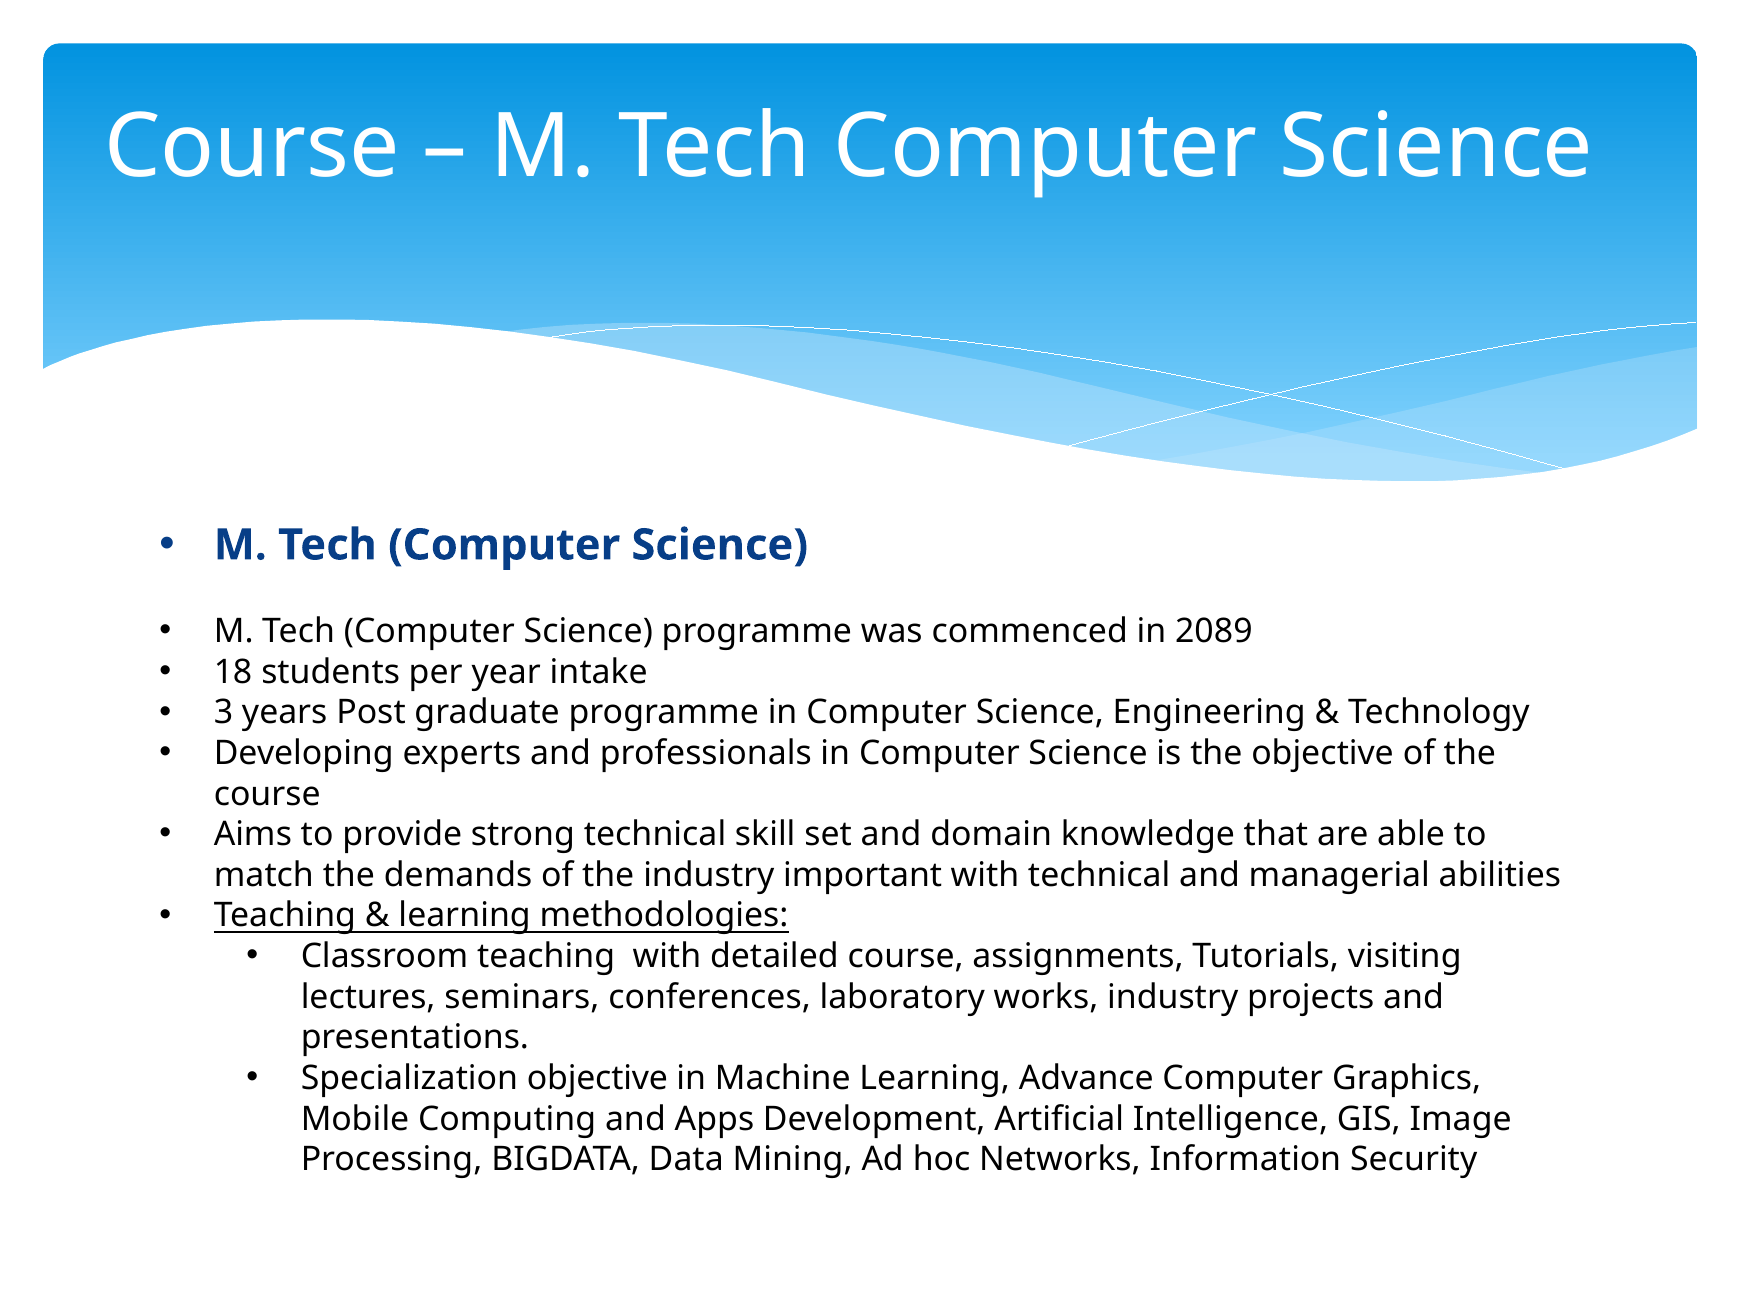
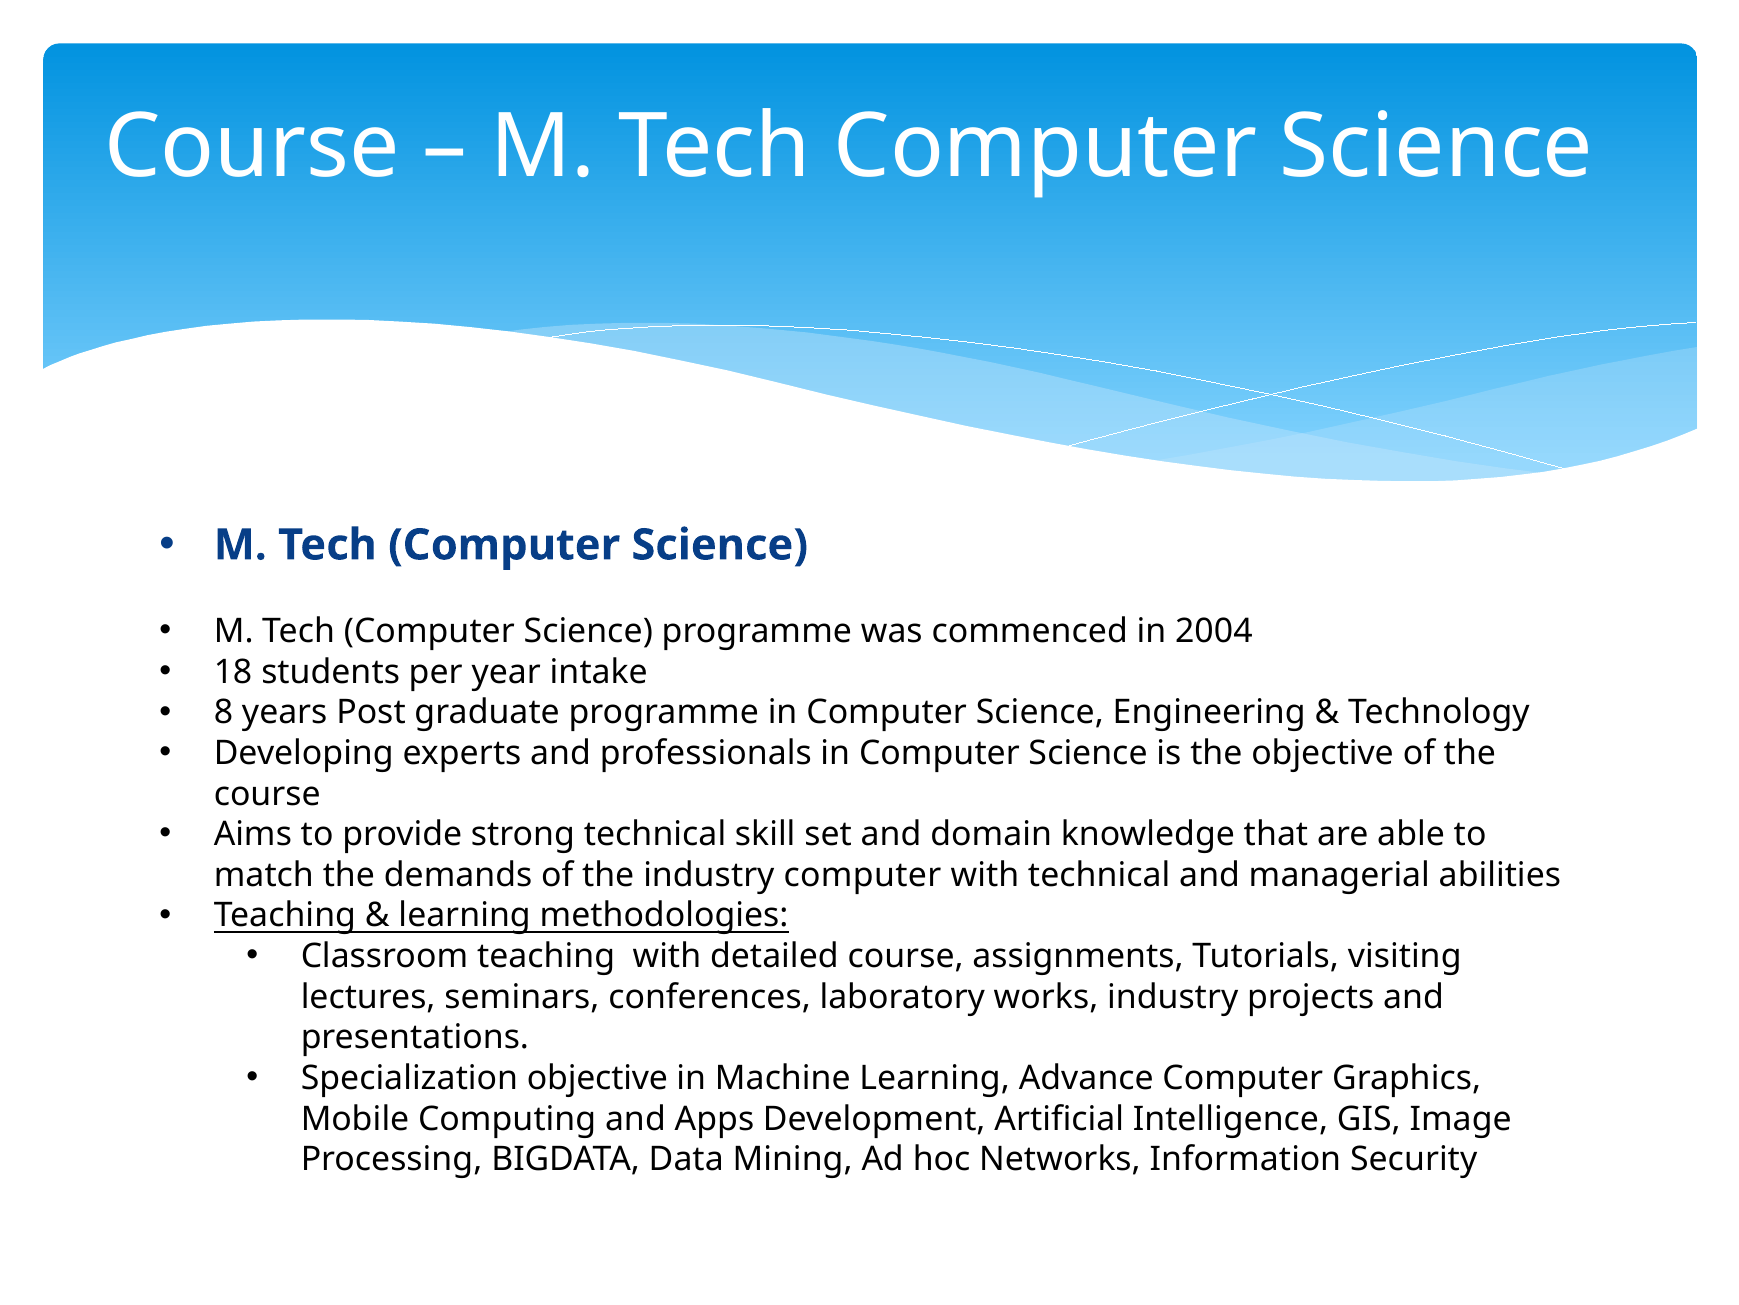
2089: 2089 -> 2004 (1214, 631)
3: 3 -> 8 (223, 712)
industry important: important -> computer (862, 875)
